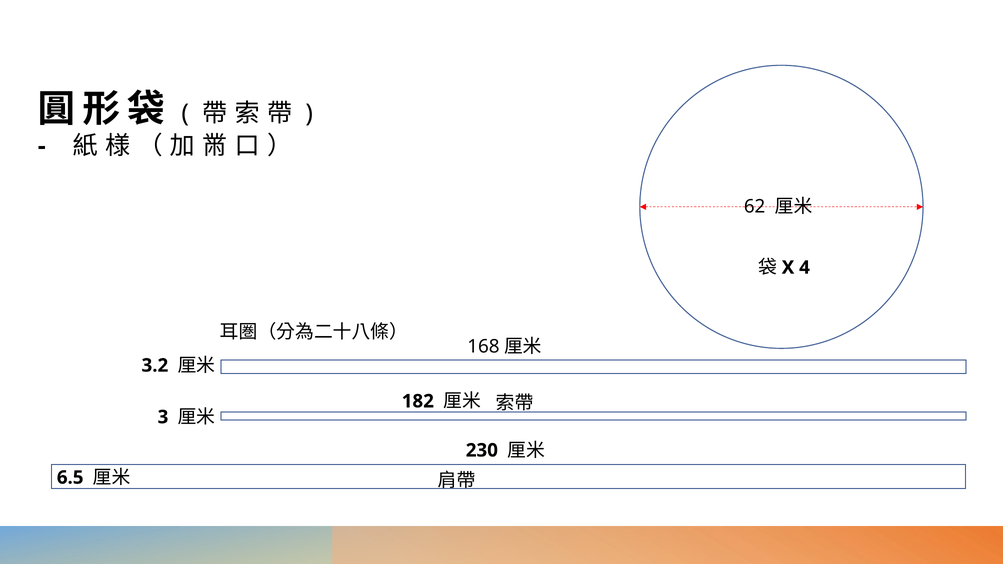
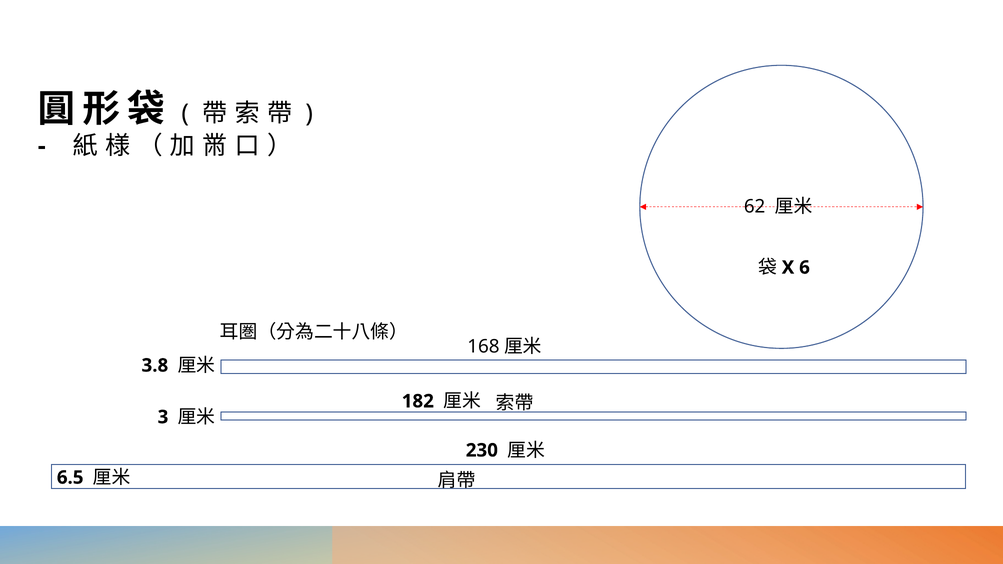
4: 4 -> 6 (805, 268)
3.2: 3.2 -> 3.8 (155, 366)
